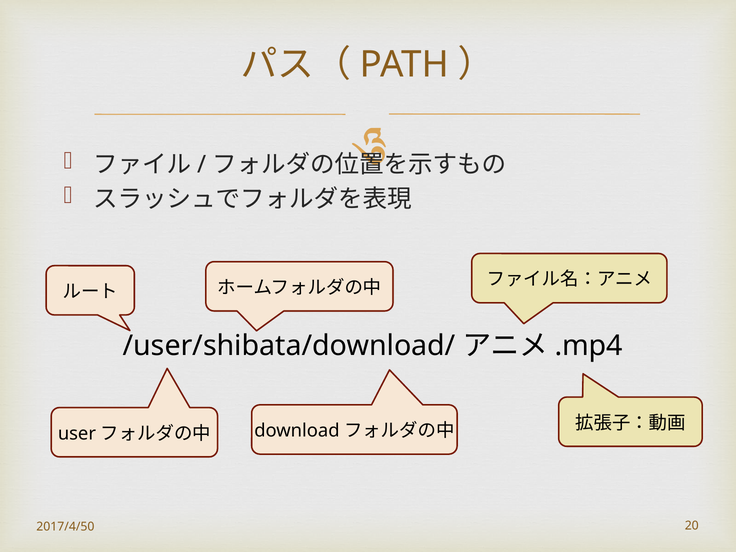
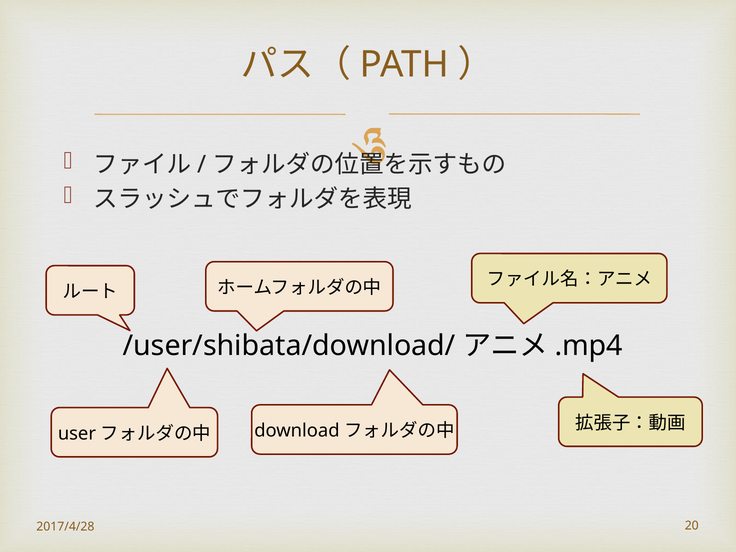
2017/4/50: 2017/4/50 -> 2017/4/28 (65, 527)
